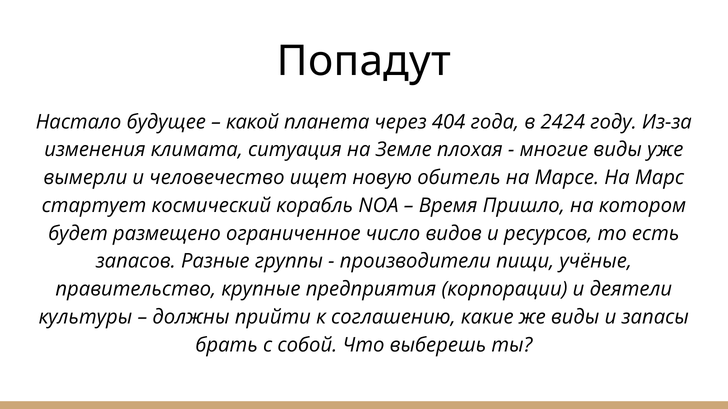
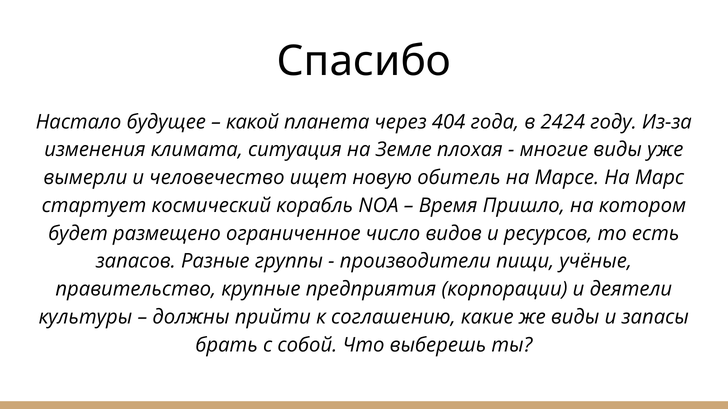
Попадут: Попадут -> Спасибо (364, 62)
